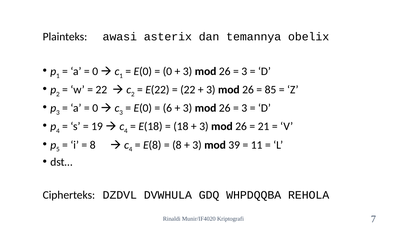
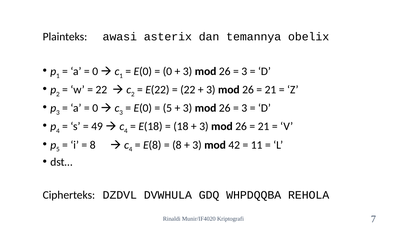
85: 85 -> 21 (270, 90)
6: 6 -> 5 (167, 108)
19: 19 -> 49 (97, 127)
39: 39 -> 42 (234, 145)
